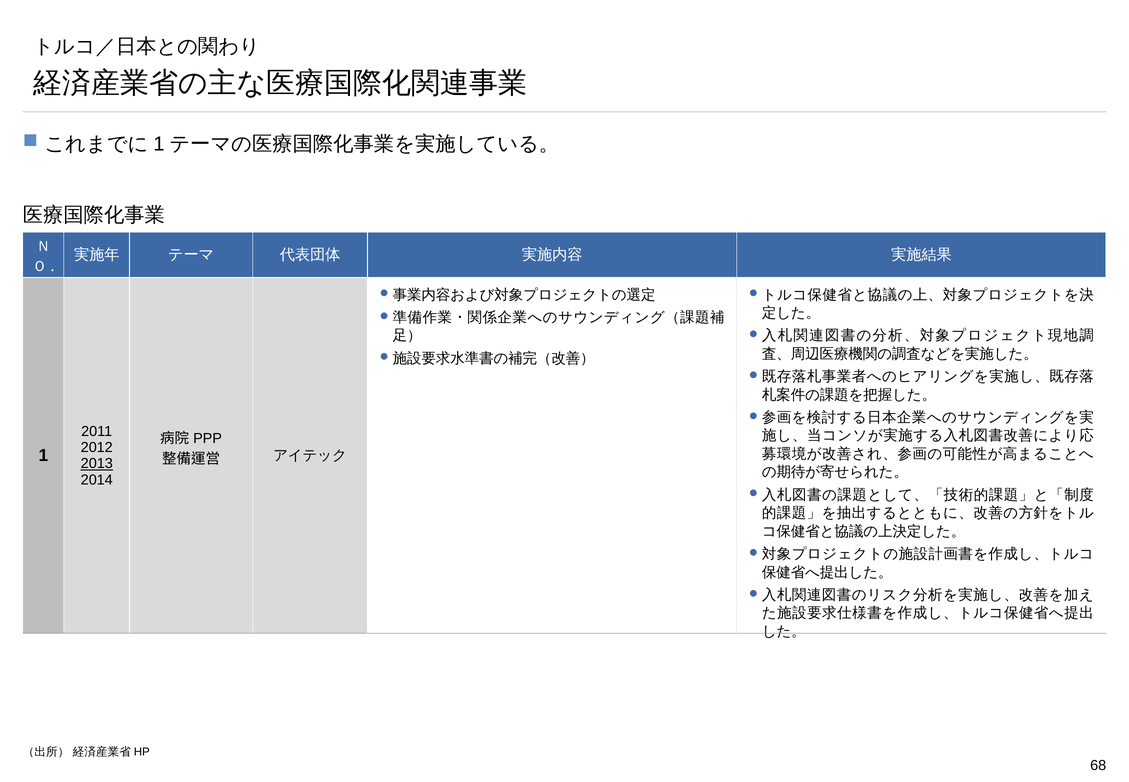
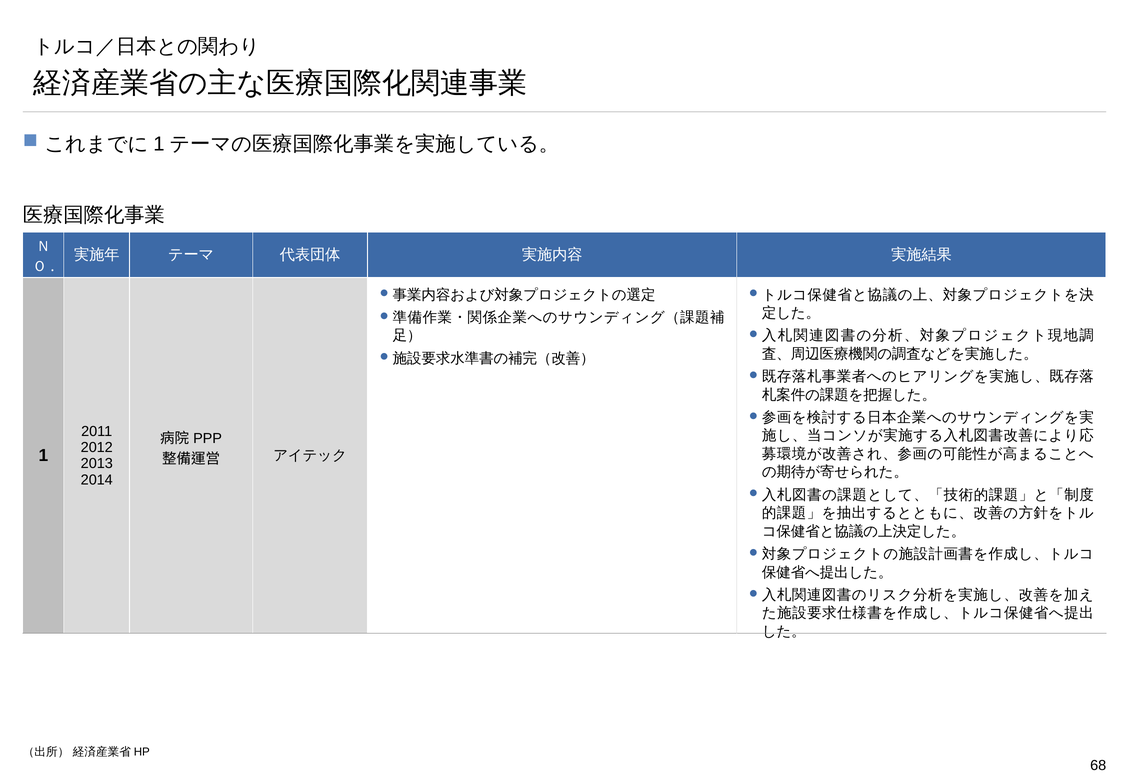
2013 underline: present -> none (97, 463)
